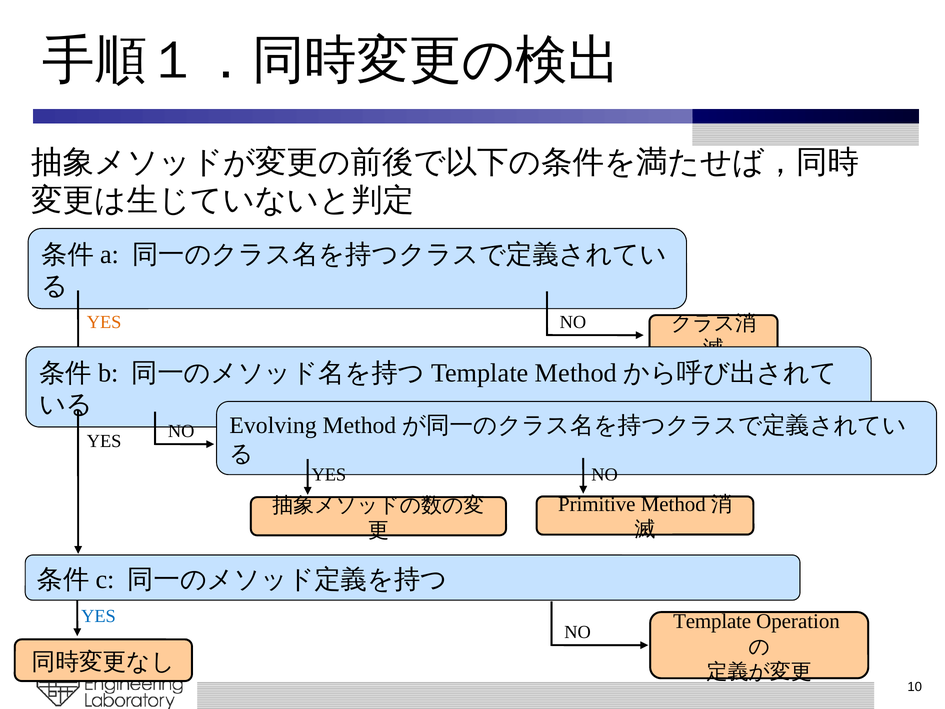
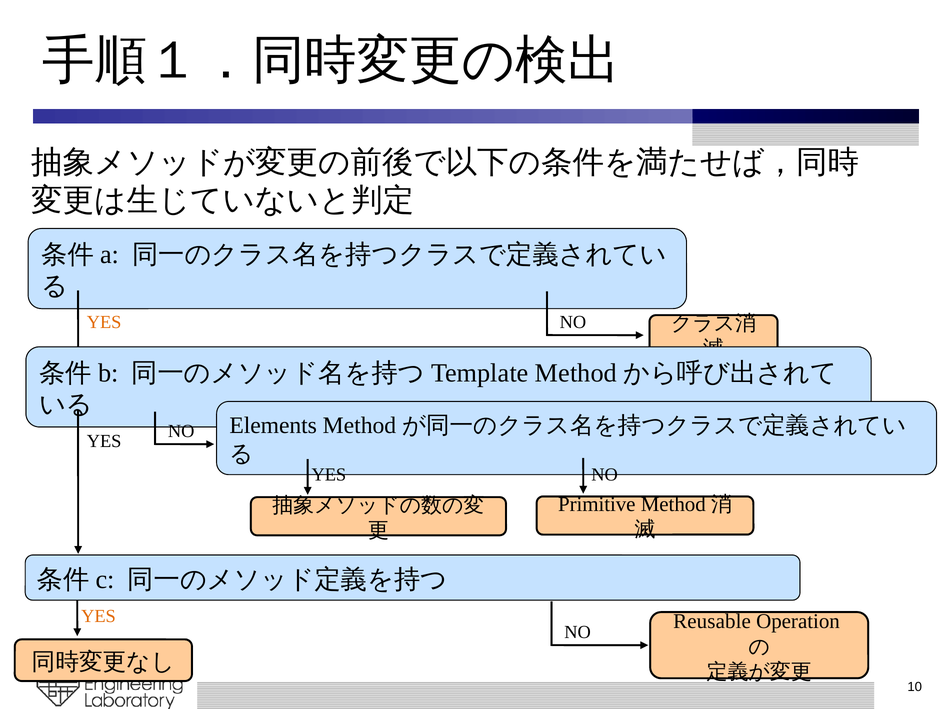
Evolving: Evolving -> Elements (273, 425)
YES colour: blue -> orange (98, 616)
Template: Template -> Reusable (712, 621)
